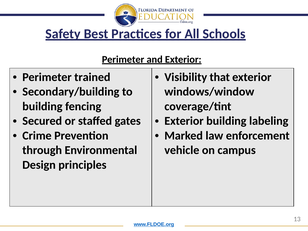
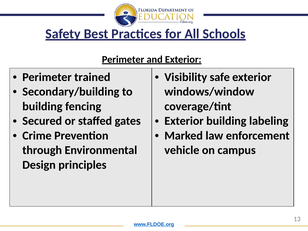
that: that -> safe (220, 77)
